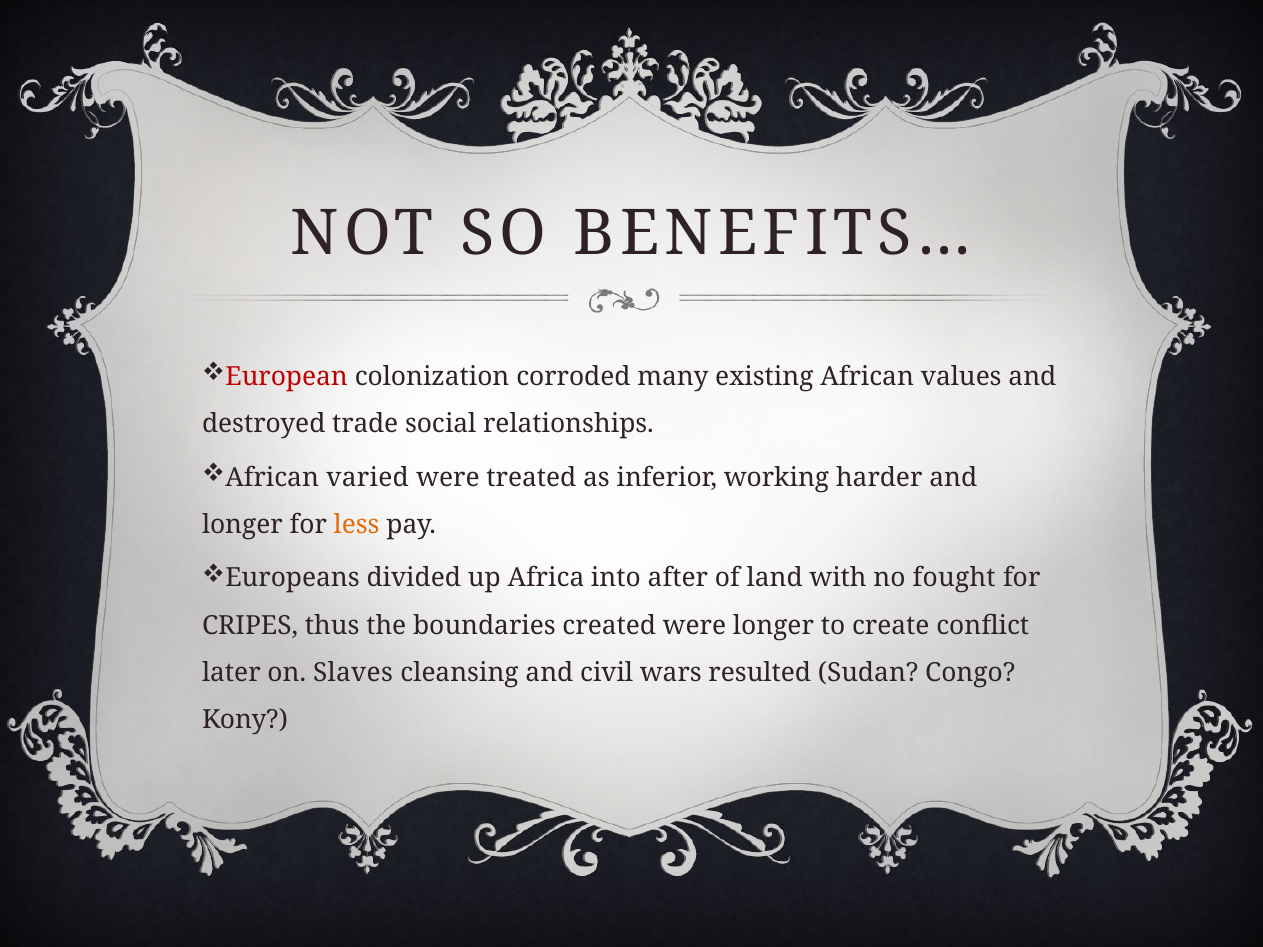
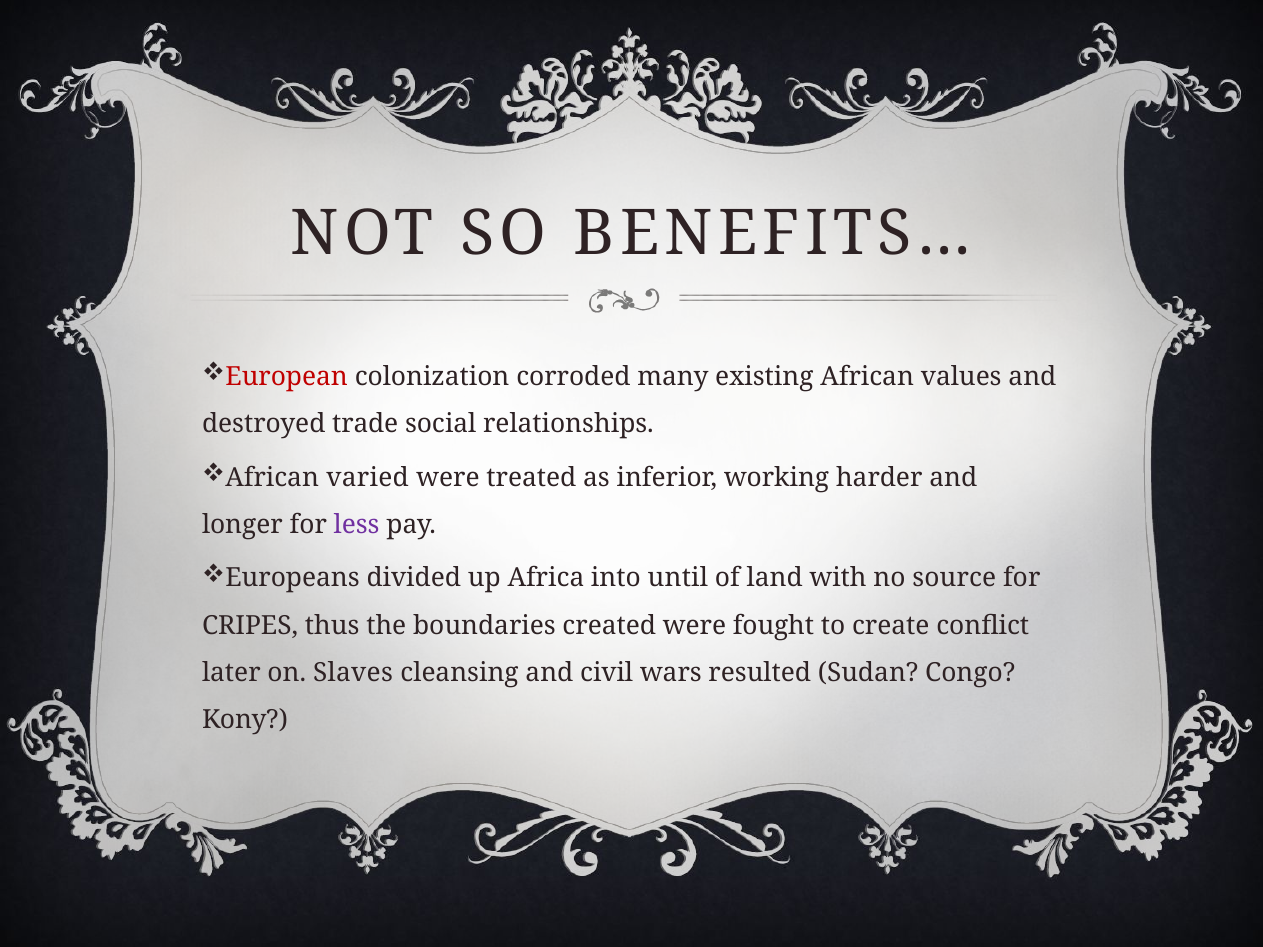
less colour: orange -> purple (357, 525)
after: after -> until (678, 578)
fought: fought -> source (954, 578)
were longer: longer -> fought (773, 626)
